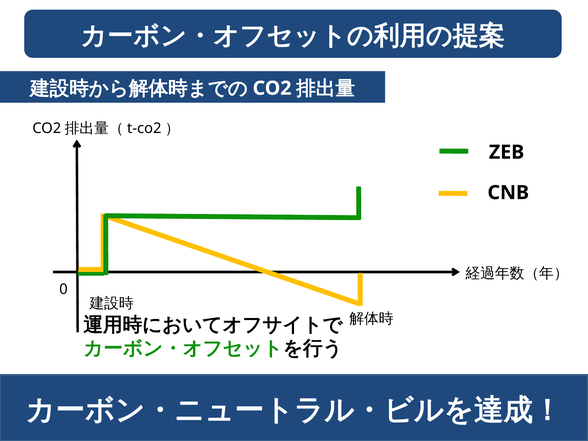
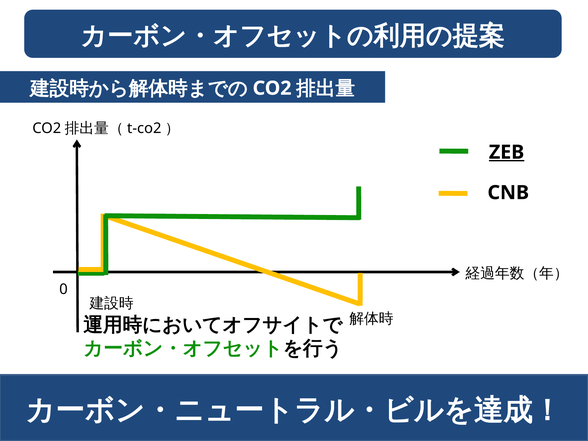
ZEB underline: none -> present (507, 152)
